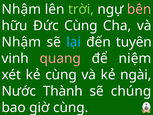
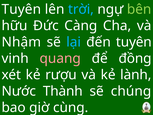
Nhậm: Nhậm -> Tuyên (21, 9)
trời colour: light green -> light blue (81, 9)
bên colour: pink -> light green (139, 9)
Đức Cùng: Cùng -> Càng (81, 26)
niệm: niệm -> đồng (135, 58)
kẻ cùng: cùng -> rượu (61, 75)
ngài: ngài -> lành (136, 75)
